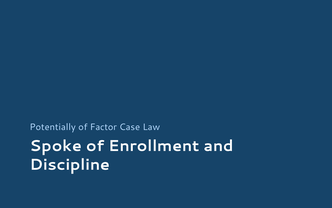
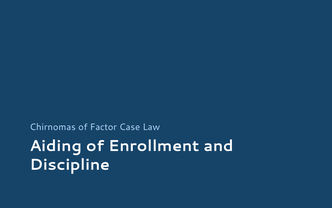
Potentially: Potentially -> Chirnomas (53, 127)
Spoke: Spoke -> Aiding (56, 145)
